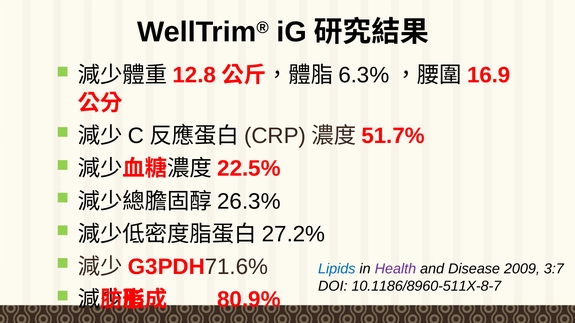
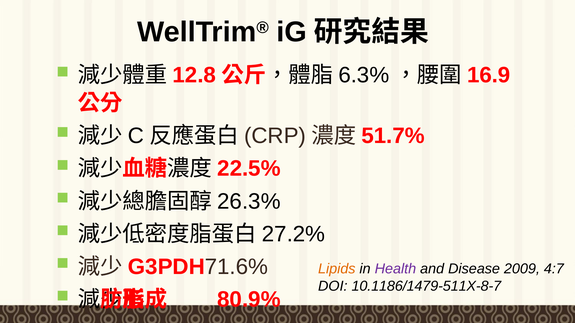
Lipids colour: blue -> orange (337, 269)
3:7: 3:7 -> 4:7 (554, 269)
10.1186/8960-511X-8-7: 10.1186/8960-511X-8-7 -> 10.1186/1479-511X-8-7 (426, 286)
